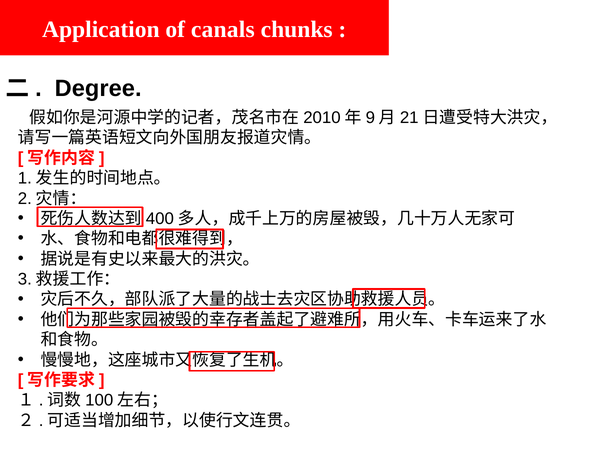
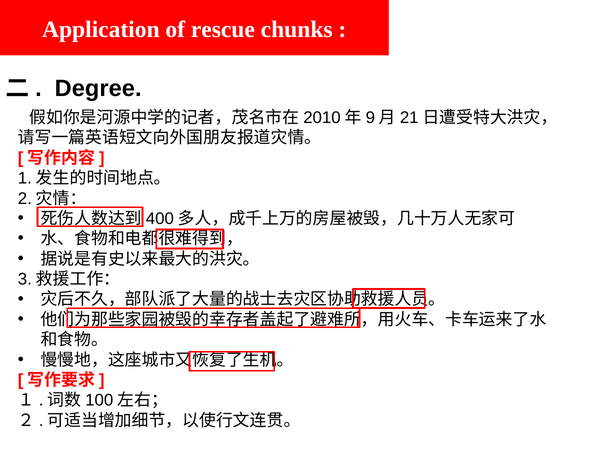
canals: canals -> rescue (223, 29)
